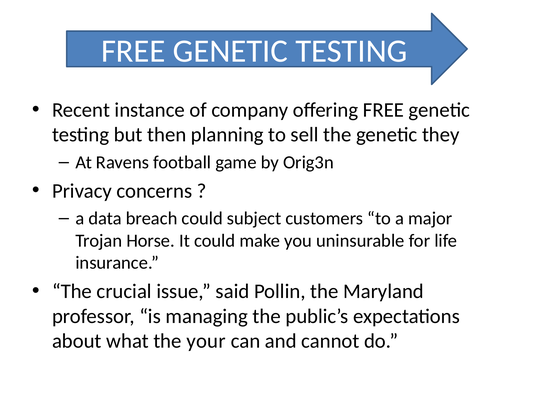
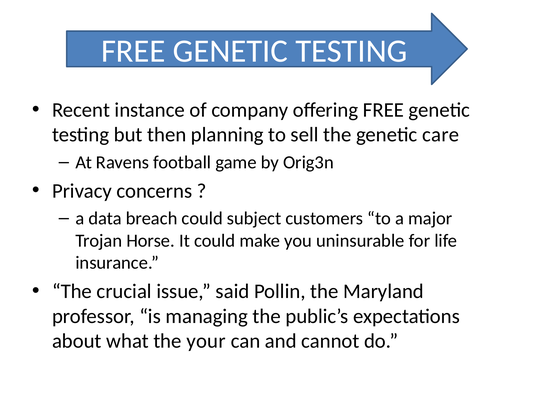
they: they -> care (441, 135)
